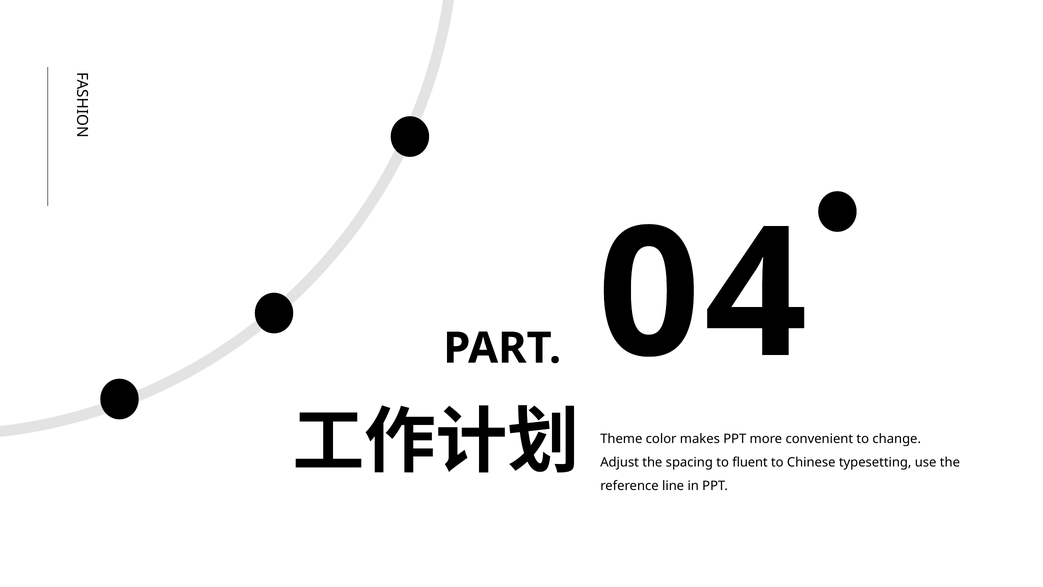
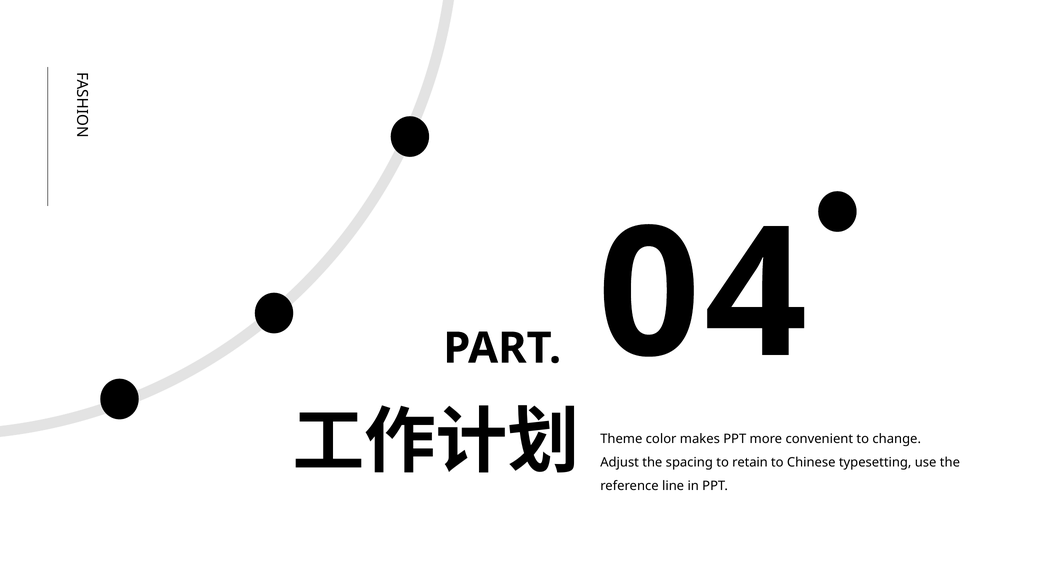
fluent: fluent -> retain (750, 462)
